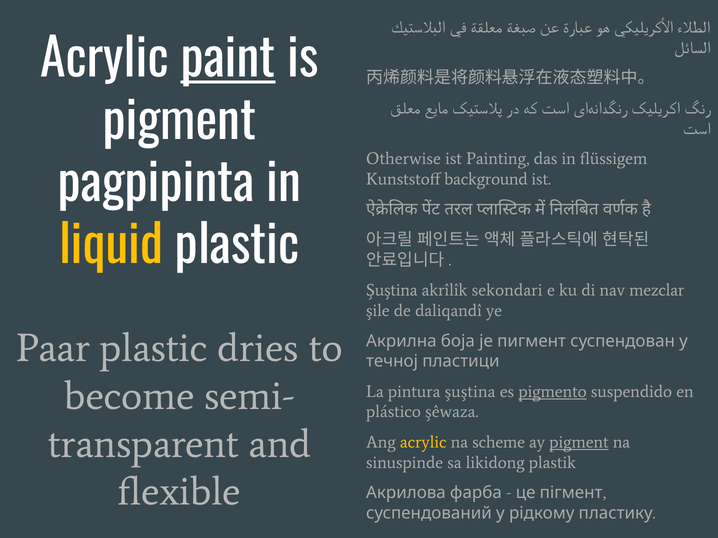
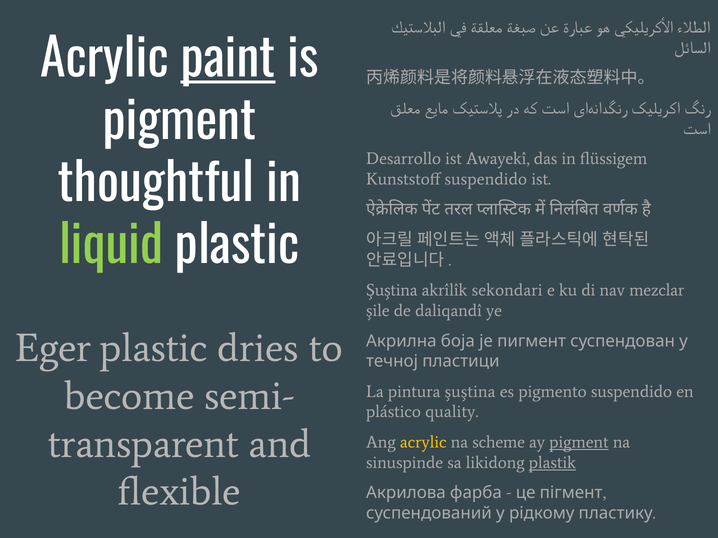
Otherwise: Otherwise -> Desarrollo (404, 159)
Painting: Painting -> Awayekî (498, 159)
pagpipinta: pagpipinta -> thoughtful (156, 184)
Kunststoff background: background -> suspendido (486, 179)
liquid colour: yellow -> light green (111, 247)
Paar: Paar -> Eger (53, 349)
pigmento underline: present -> none (553, 392)
şêwaza: şêwaza -> quality (452, 412)
plastik underline: none -> present (552, 463)
